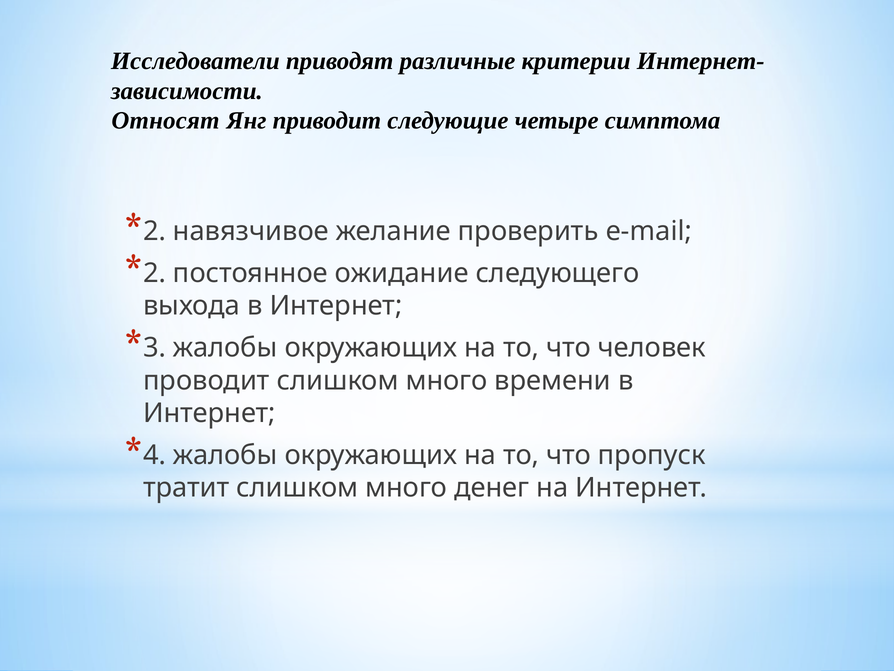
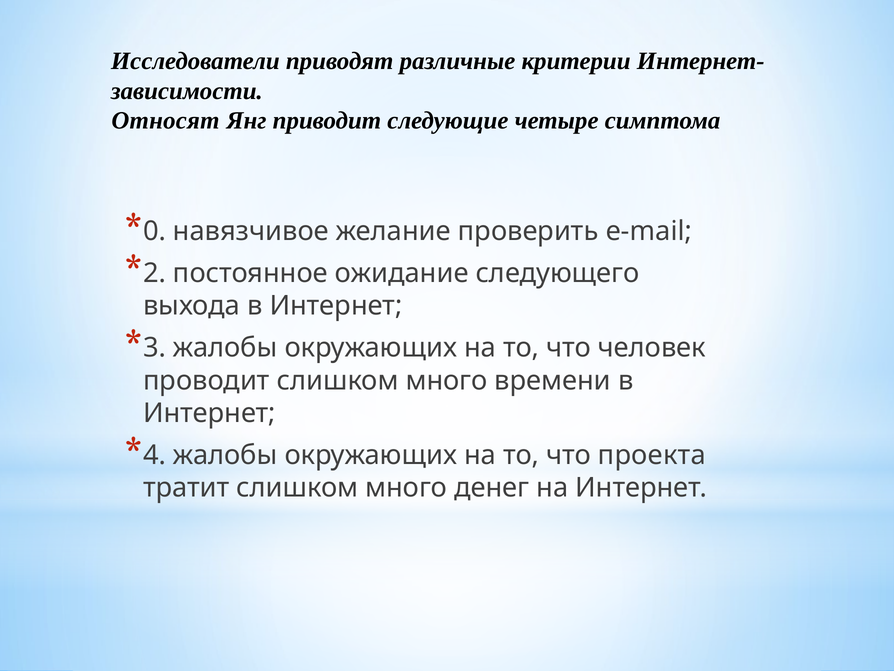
2: 2 -> 0 (154, 231)
пропуск: пропуск -> проекта (652, 455)
